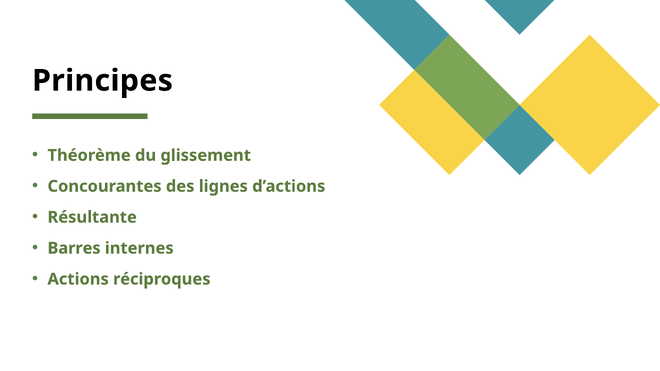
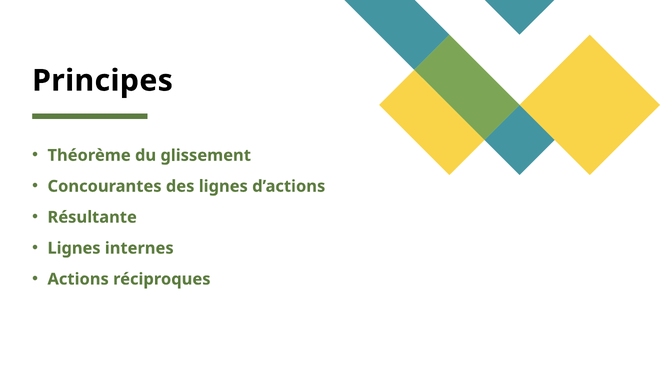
Barres: Barres -> Lignes (74, 248)
